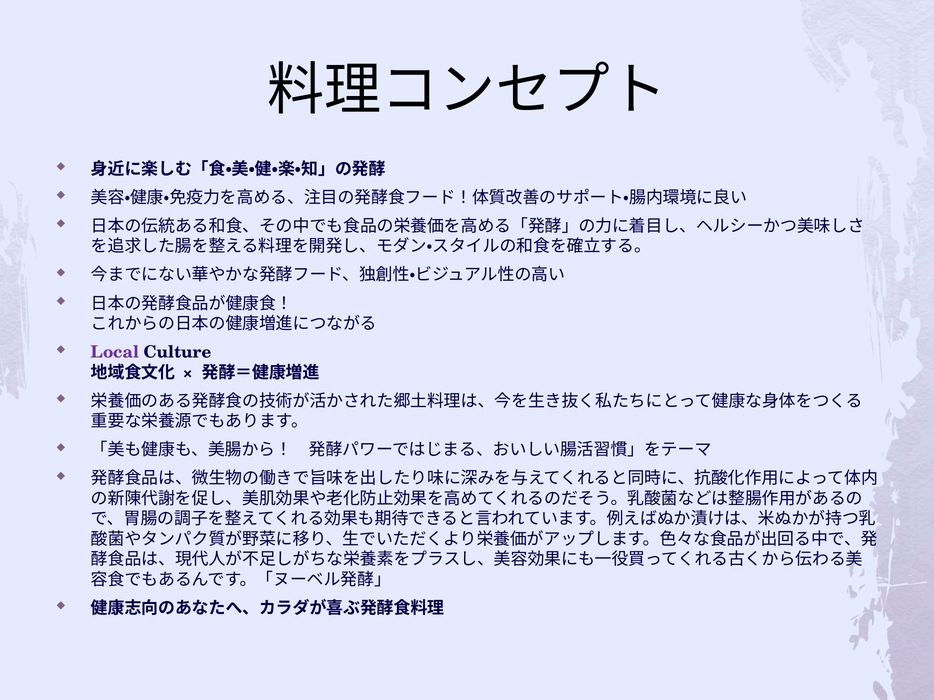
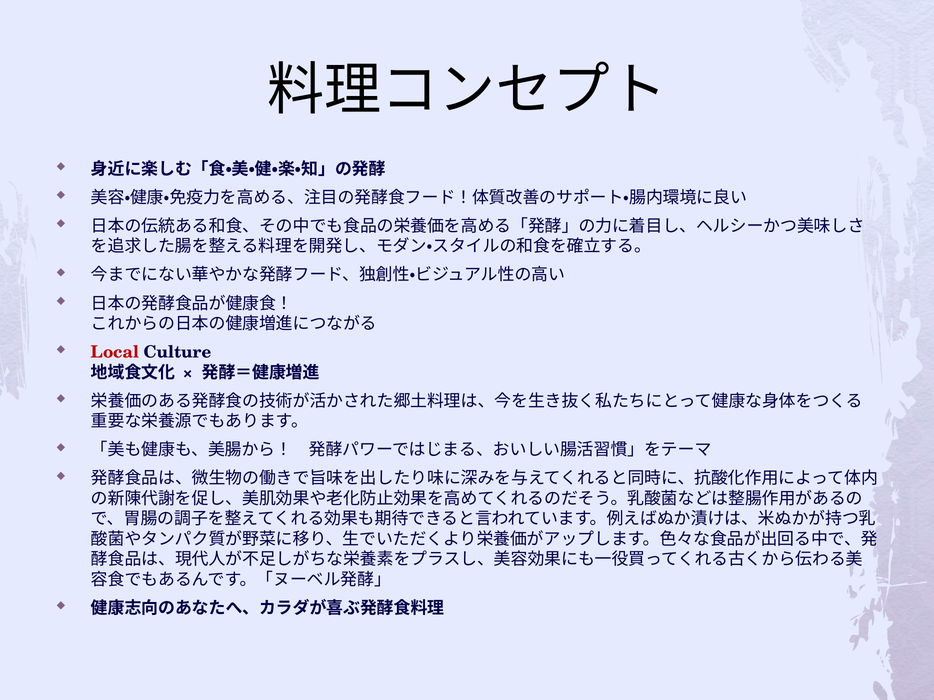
Local colour: purple -> red (115, 353)
